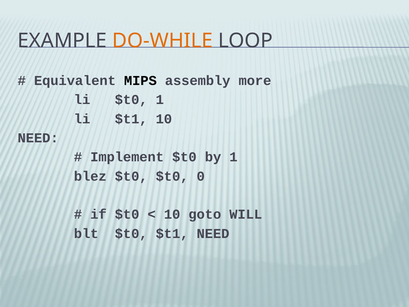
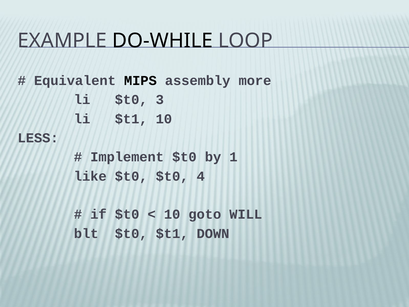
DO-WHILE colour: orange -> black (163, 41)
$t0 1: 1 -> 3 (160, 100)
NEED: NEED -> LESS (38, 138)
blez: blez -> like (90, 176)
0: 0 -> 4 (201, 176)
$t1 NEED: NEED -> DOWN (213, 233)
